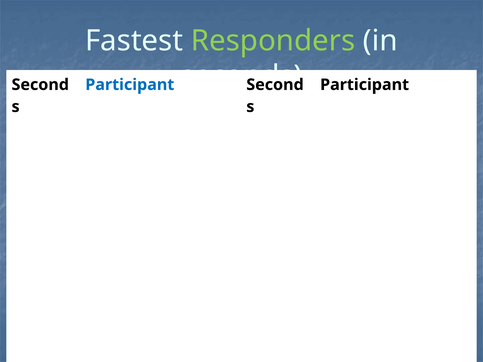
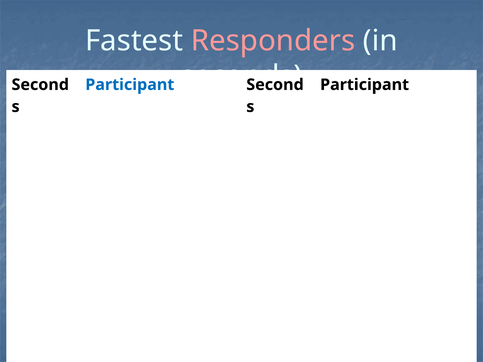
Responders colour: light green -> pink (273, 41)
